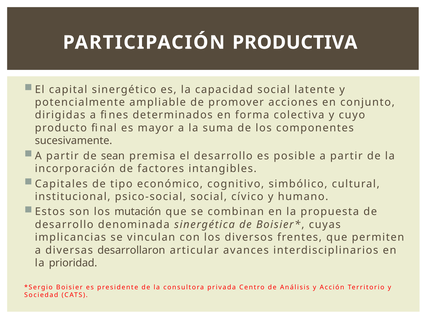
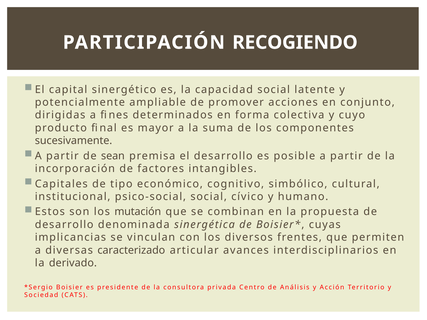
PRODUCTIVA: PRODUCTIVA -> RECOGIENDO (295, 43)
desarrollaron: desarrollaron -> caracterizado (131, 250)
prioridad: prioridad -> derivado (73, 263)
